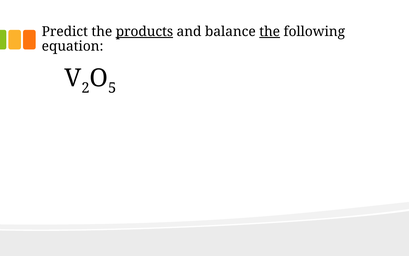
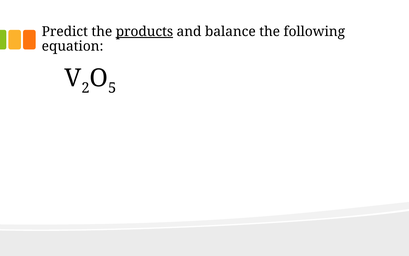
the underline: present -> none (270, 32)
